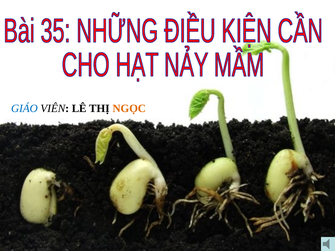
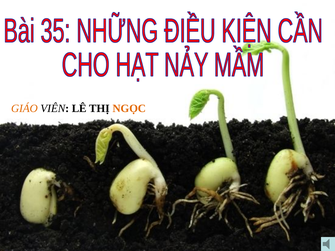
GIÁO colour: blue -> orange (24, 109)
